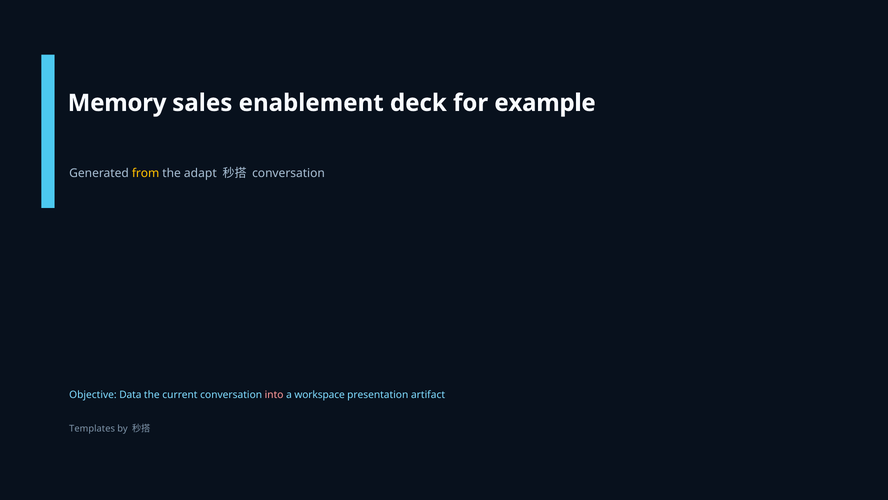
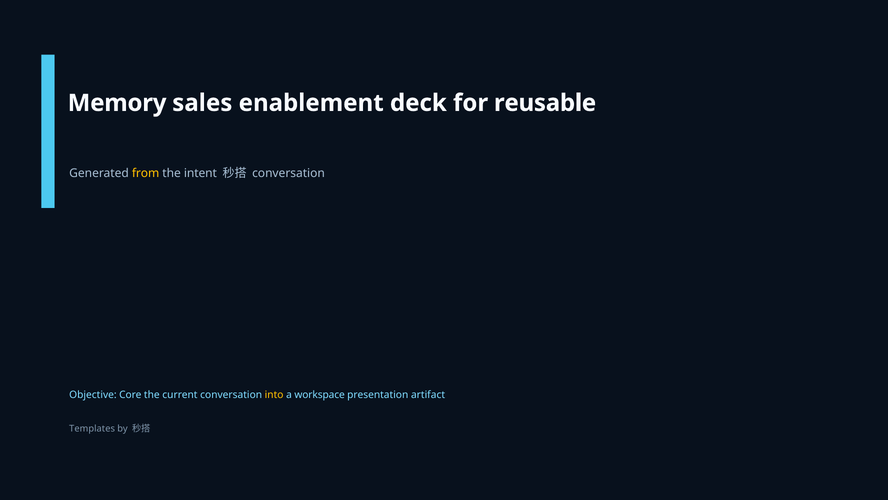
example: example -> reusable (545, 103)
adapt: adapt -> intent (200, 173)
Data: Data -> Core (130, 394)
into colour: pink -> yellow (274, 394)
